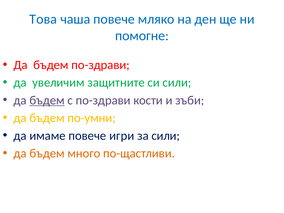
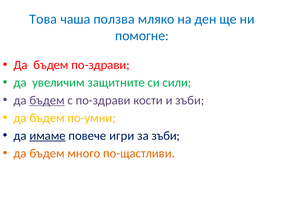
чаша повече: повече -> ползва (114, 19)
имаме underline: none -> present (48, 136)
за сили: сили -> зъби (166, 136)
